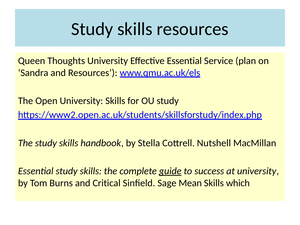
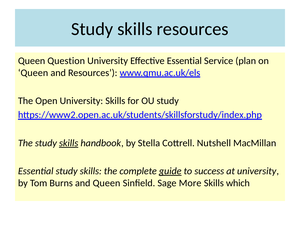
Thoughts: Thoughts -> Question (66, 61)
Sandra: Sandra -> Queen (33, 73)
skills underline: none -> present (69, 143)
and Critical: Critical -> Queen (107, 183)
Mean: Mean -> More (190, 183)
